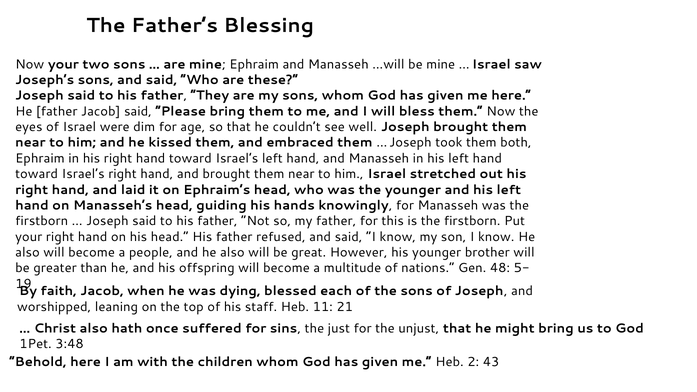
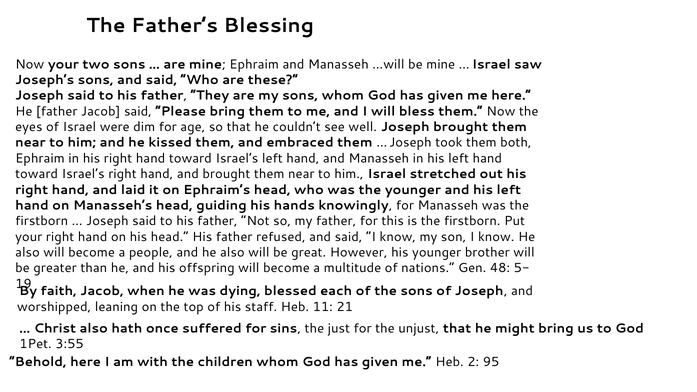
3:48: 3:48 -> 3:55 (70, 344)
43: 43 -> 95 (491, 362)
